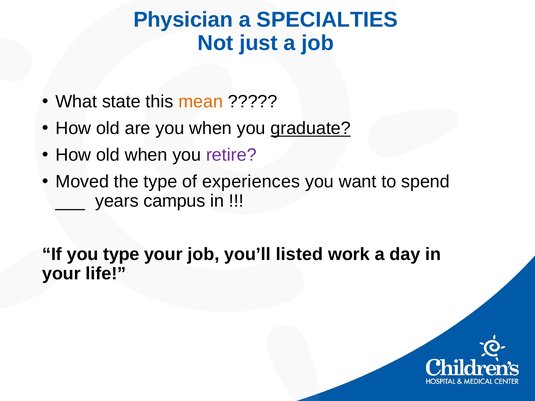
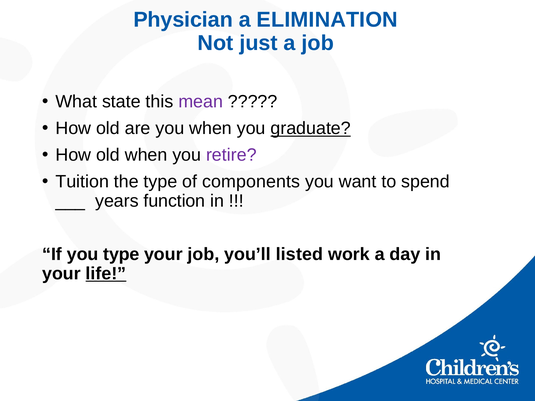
SPECIALTIES: SPECIALTIES -> ELIMINATION (327, 20)
mean colour: orange -> purple (201, 102)
Moved: Moved -> Tuition (82, 182)
experiences: experiences -> components (251, 182)
campus: campus -> function (174, 201)
life underline: none -> present (106, 274)
